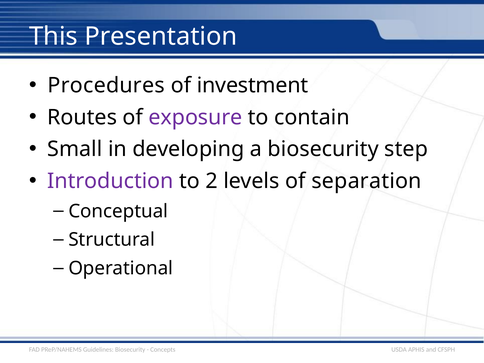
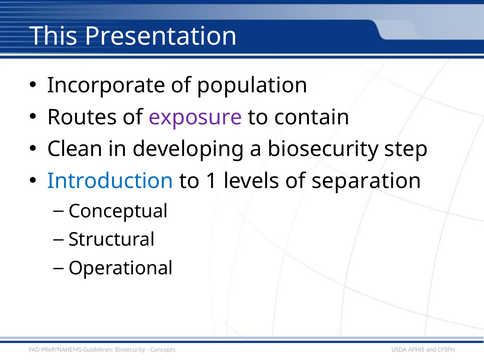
Procedures: Procedures -> Incorporate (106, 85)
investment: investment -> population (252, 85)
Small: Small -> Clean (75, 149)
Introduction colour: purple -> blue (110, 181)
2: 2 -> 1 (212, 181)
